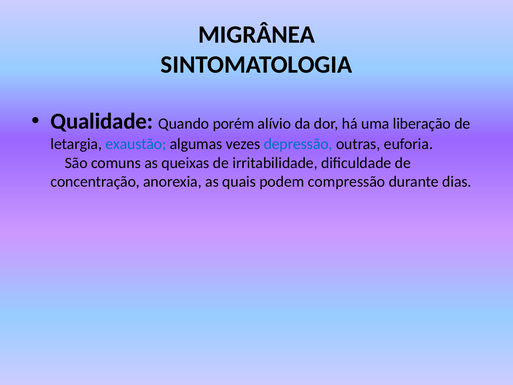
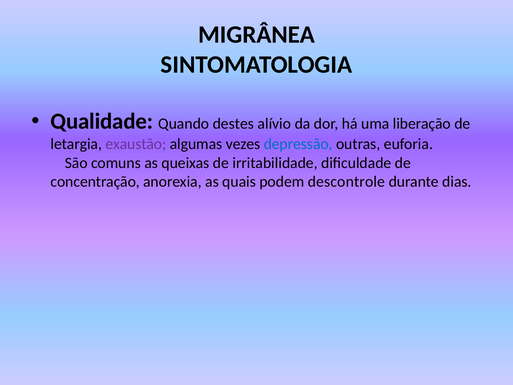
porém: porém -> destes (233, 124)
exaustão colour: blue -> purple (136, 144)
compressão: compressão -> descontrole (346, 182)
